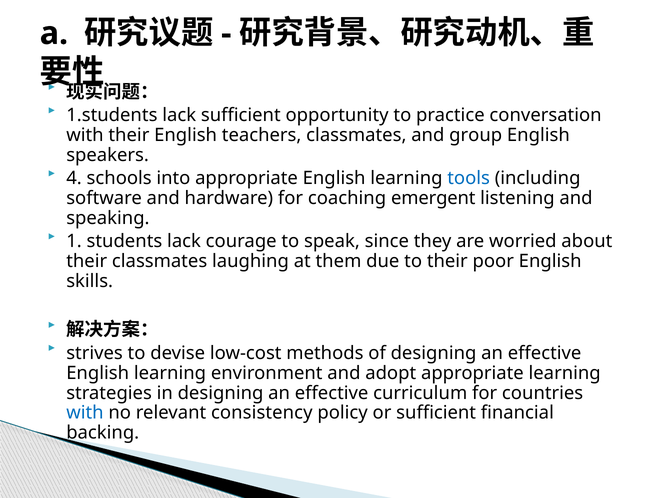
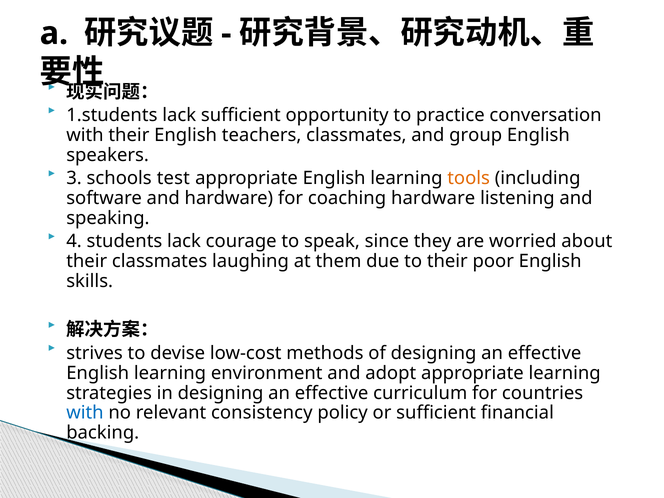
4: 4 -> 3 (74, 178)
into: into -> test (173, 178)
tools colour: blue -> orange (469, 178)
coaching emergent: emergent -> hardware (433, 198)
1: 1 -> 4 (74, 241)
